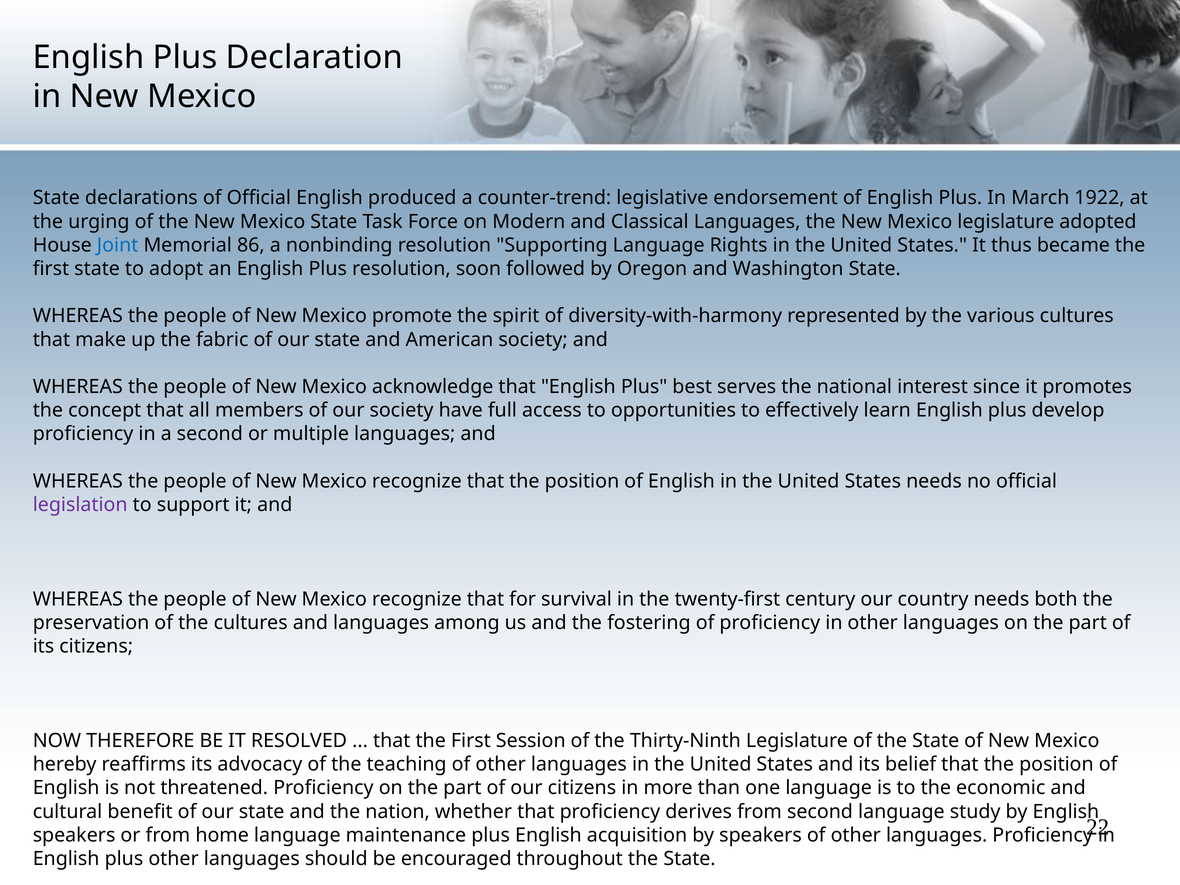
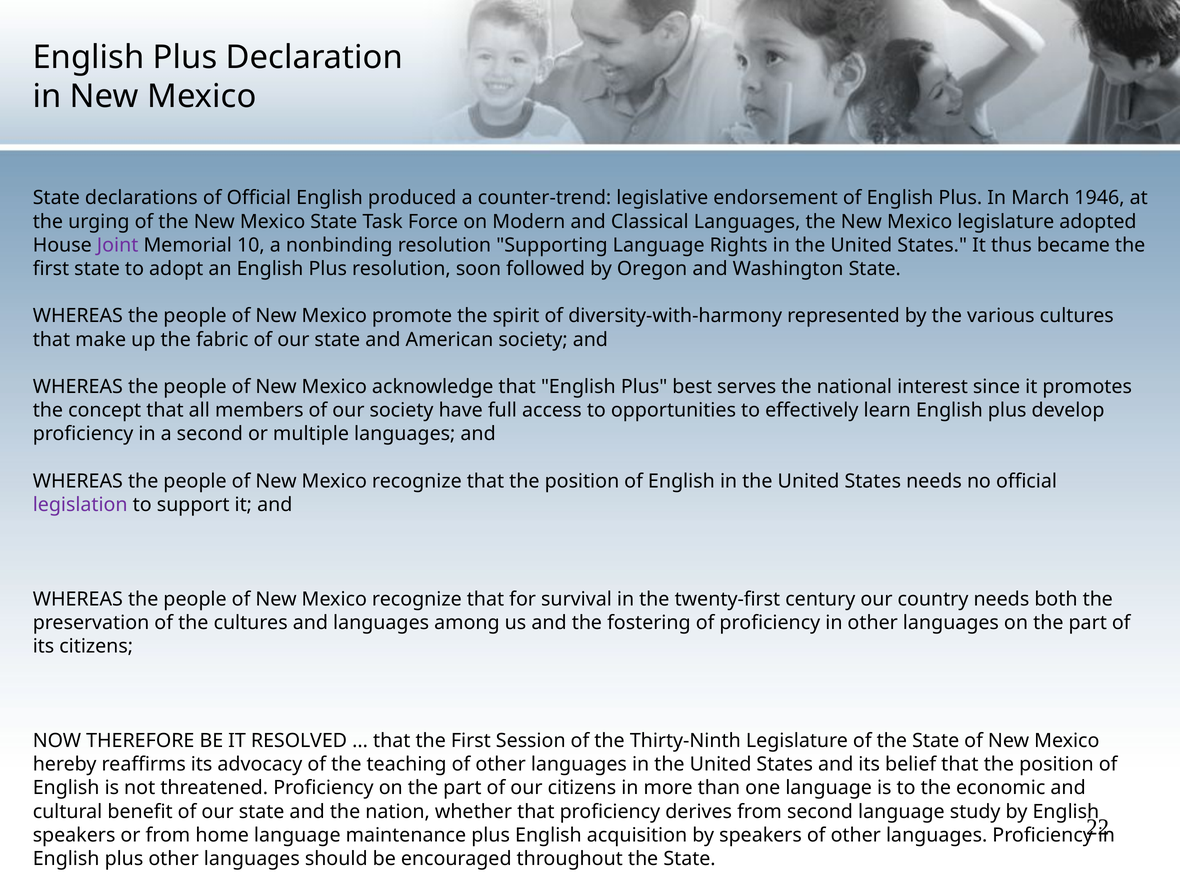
1922: 1922 -> 1946 (1099, 198)
Joint colour: blue -> purple (118, 245)
86: 86 -> 10 (251, 245)
